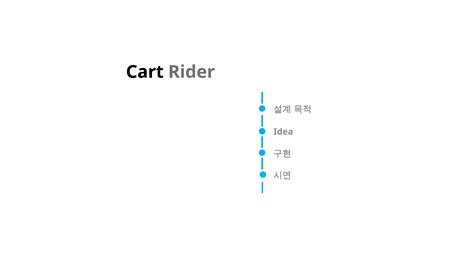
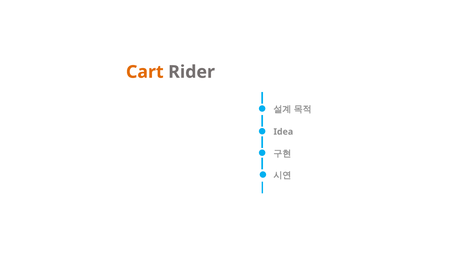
Cart colour: black -> orange (145, 72)
